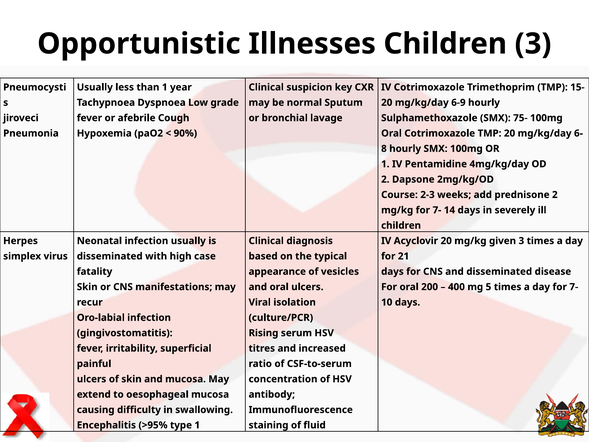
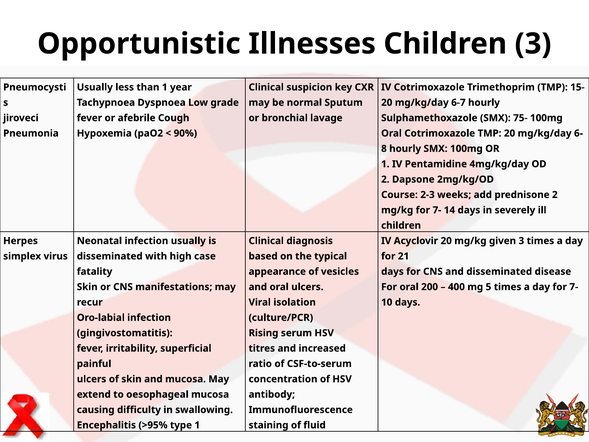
6-9: 6-9 -> 6-7 (458, 103)
